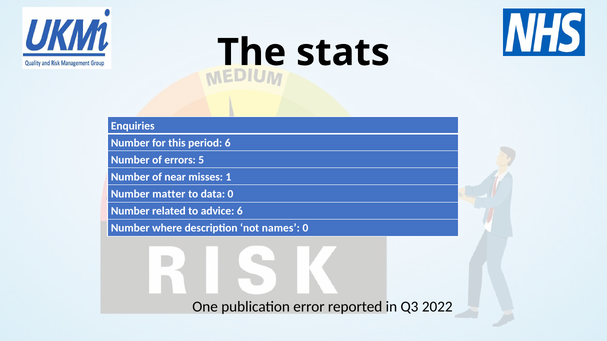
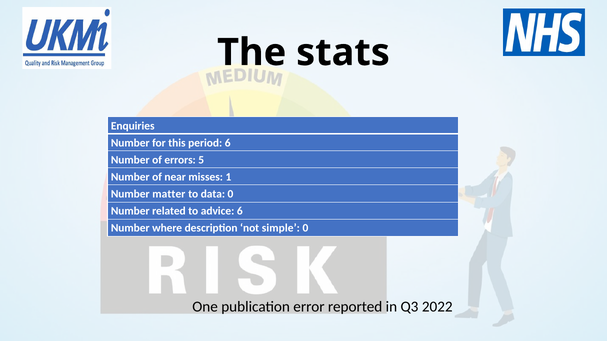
names: names -> simple (281, 229)
